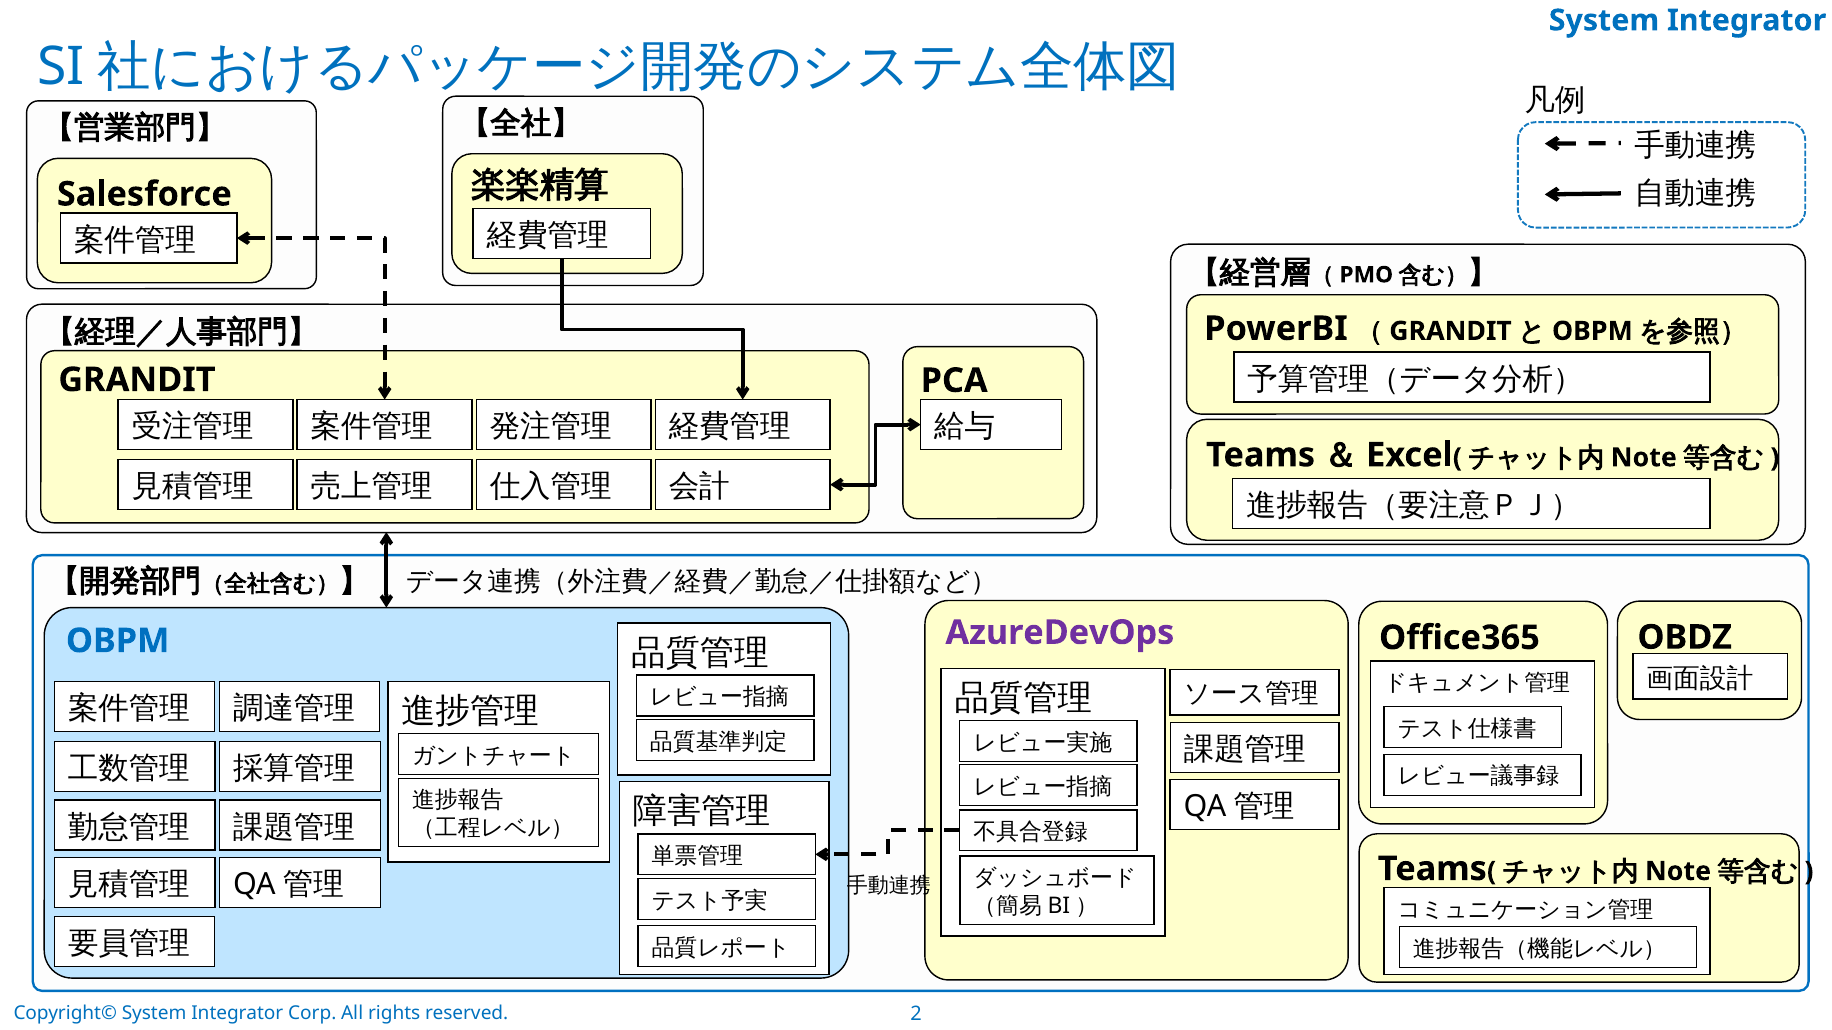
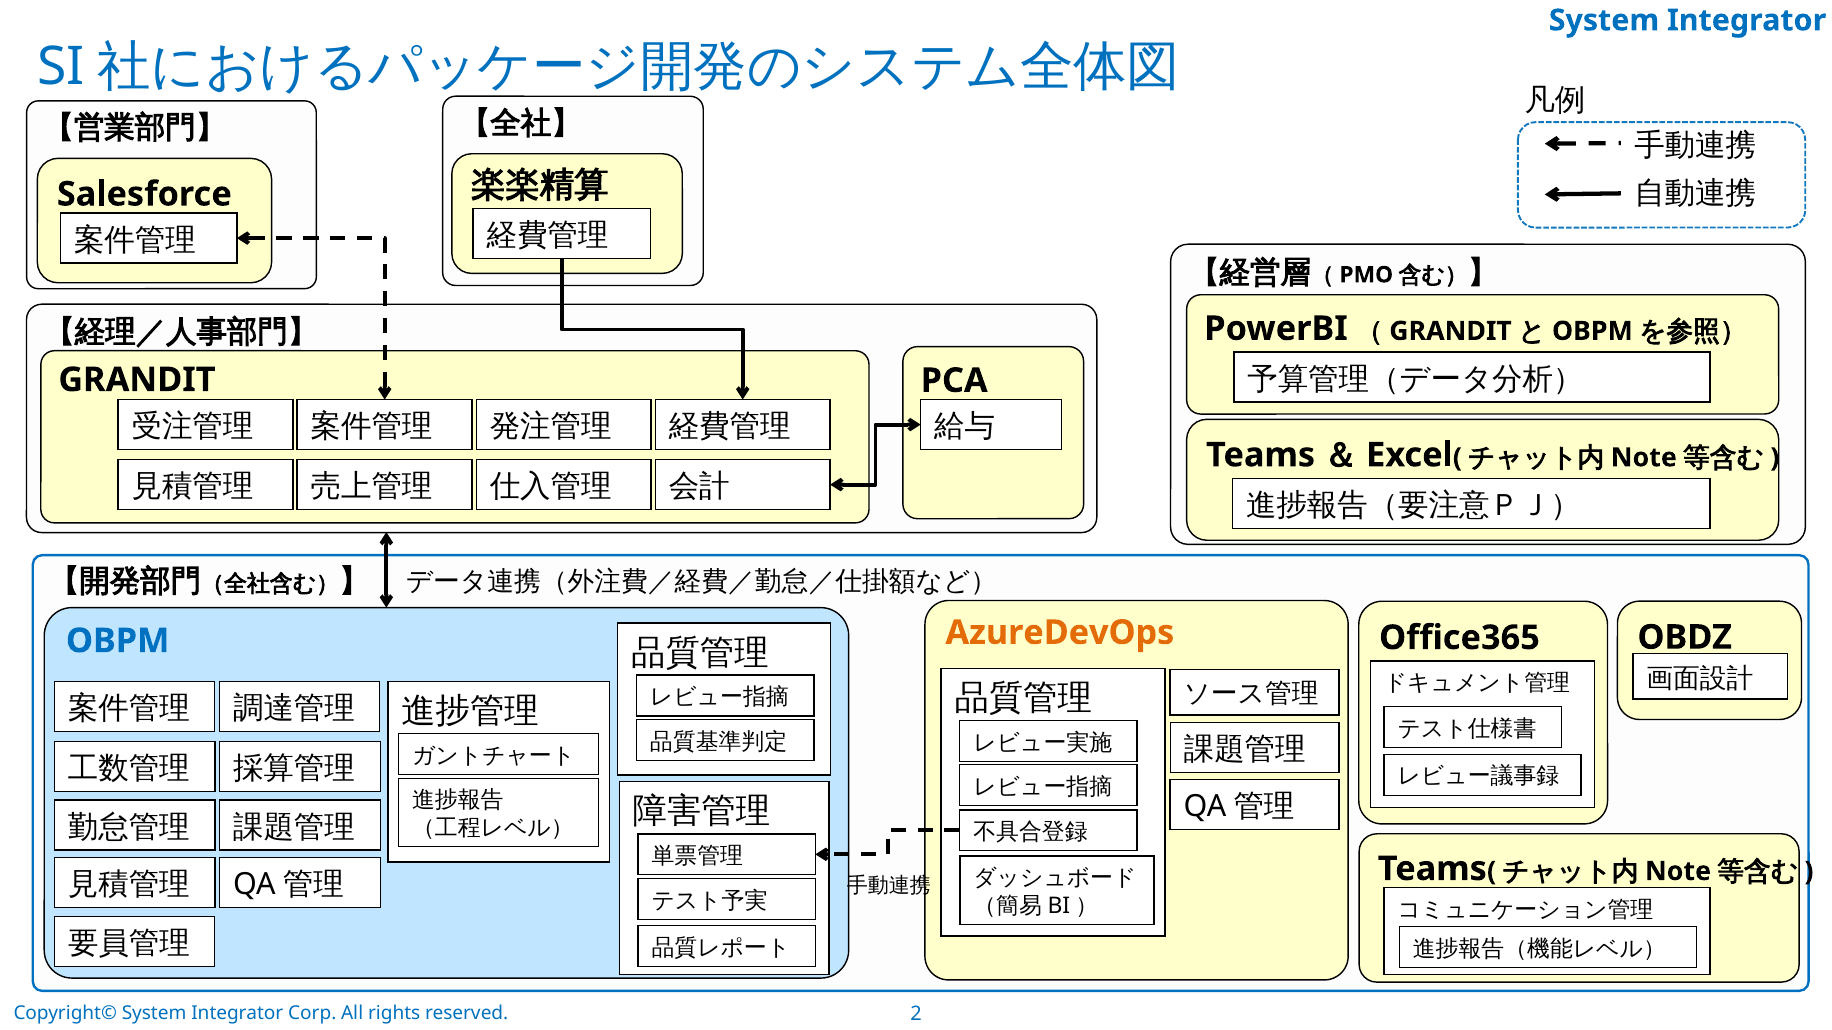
AzureDevOps colour: purple -> orange (1060, 633)
